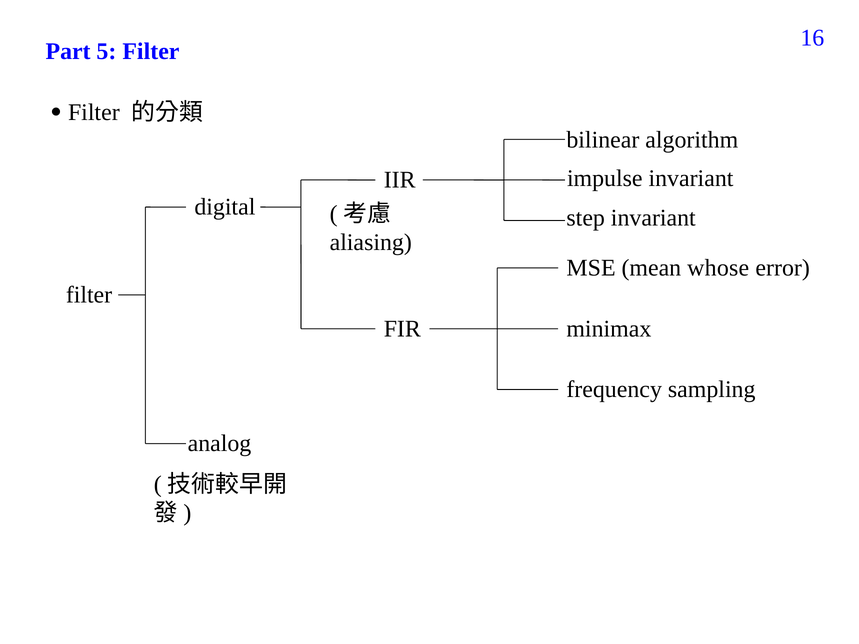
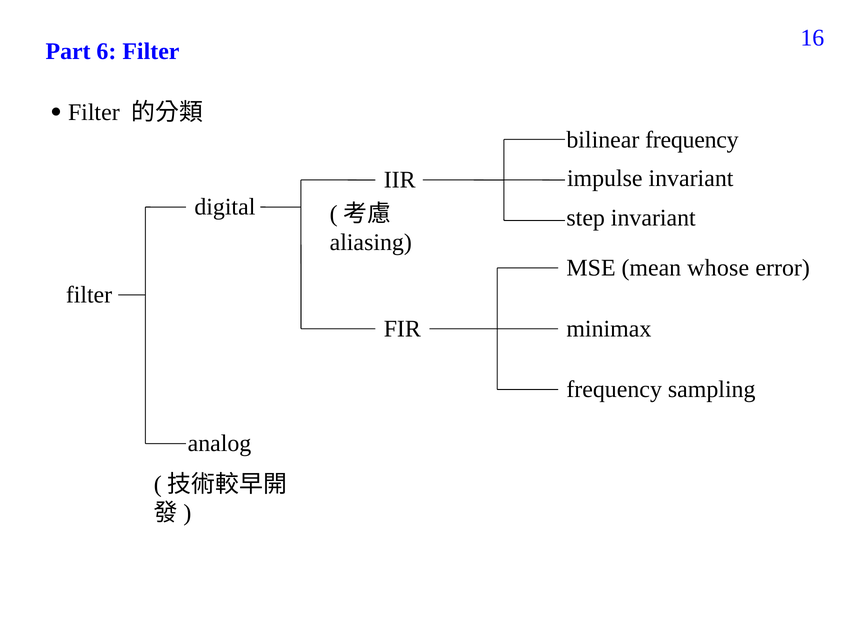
5: 5 -> 6 (106, 52)
bilinear algorithm: algorithm -> frequency (692, 140)
